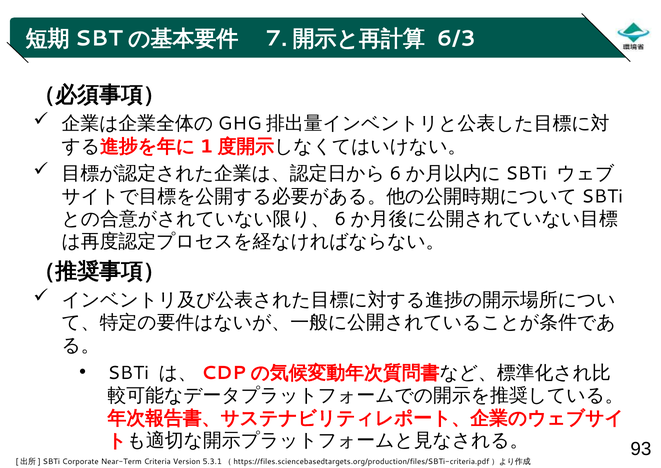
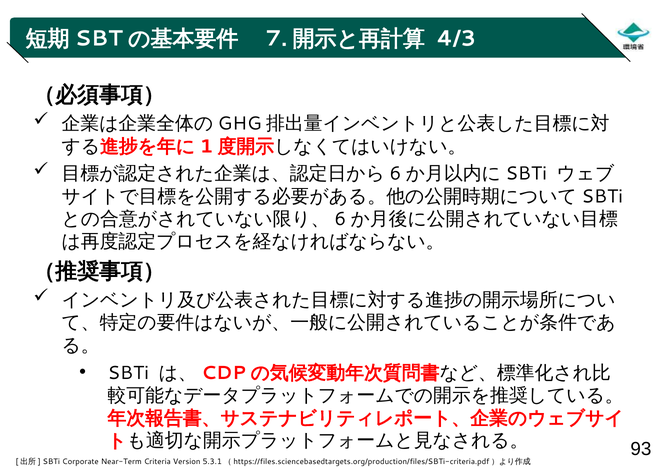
6/3: 6/3 -> 4/3 (456, 39)
